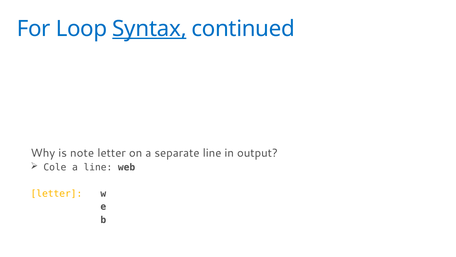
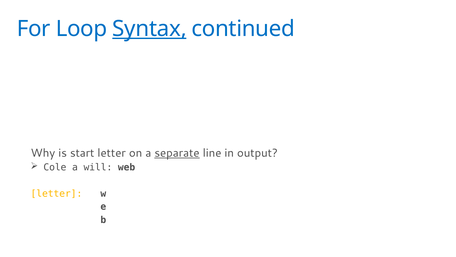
note: note -> start (82, 153)
separate underline: none -> present (177, 153)
a line: line -> will (98, 167)
